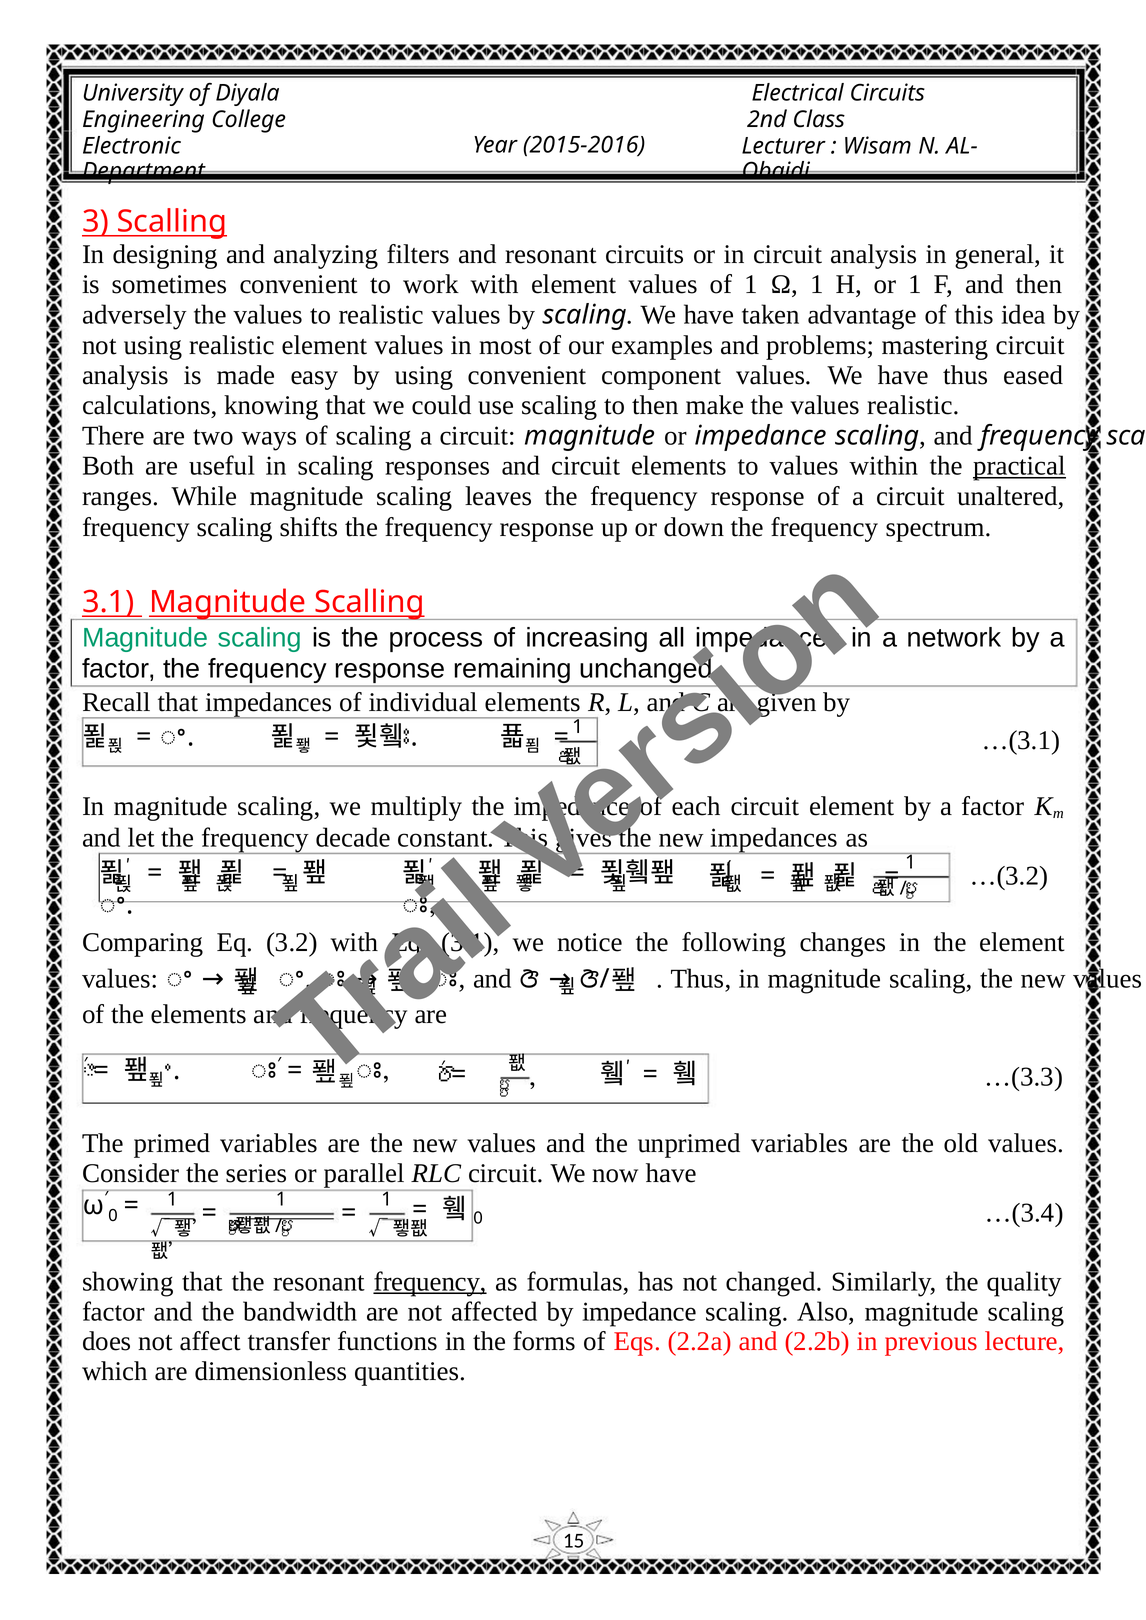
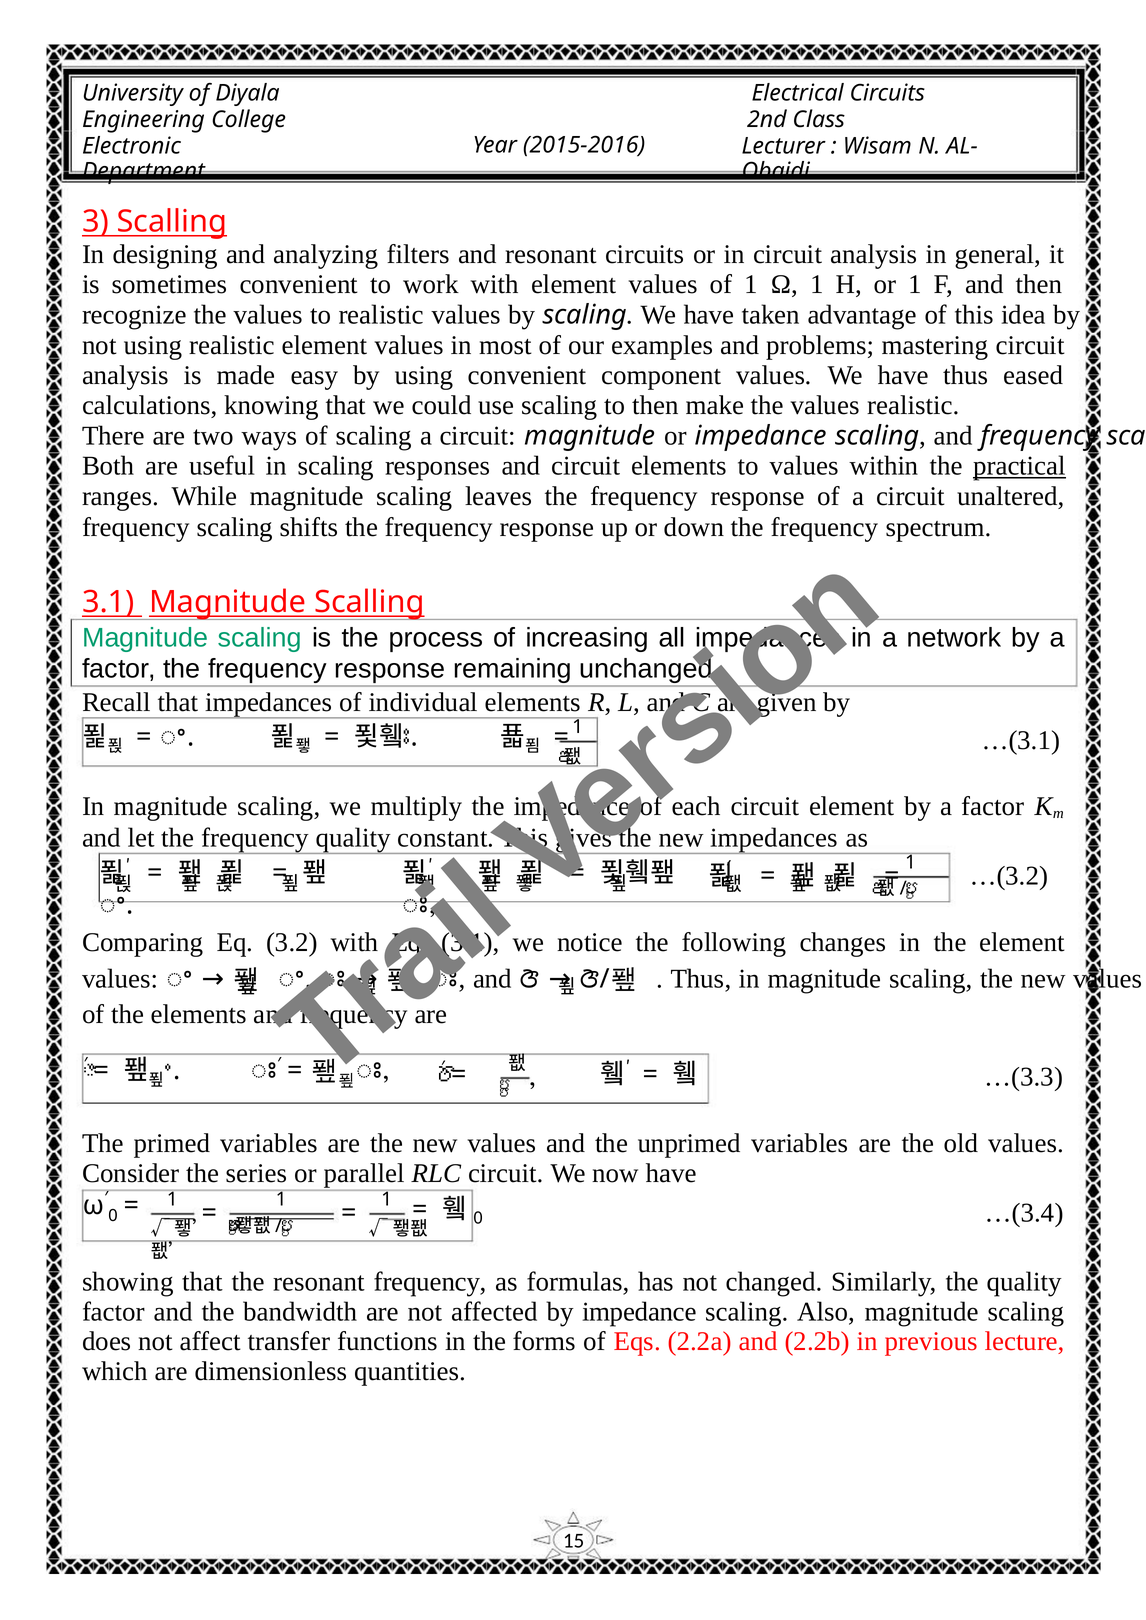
adversely: adversely -> recognize (134, 315)
frequency decade: decade -> quality (353, 838)
frequency underline: present -> none (430, 1282)
